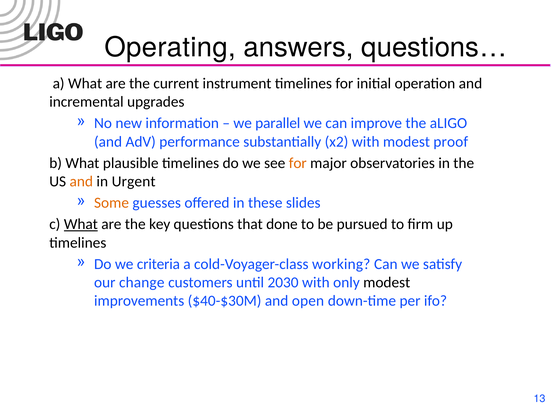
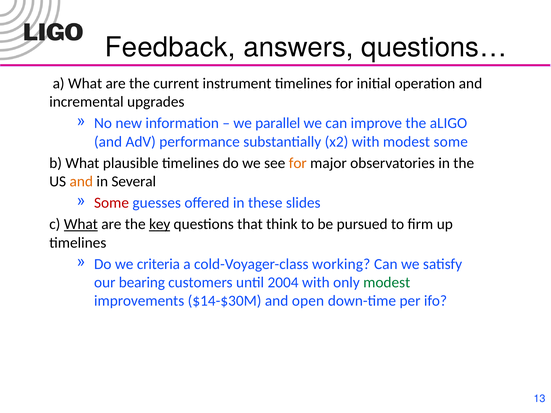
Operating: Operating -> Feedback (170, 47)
modest proof: proof -> some (451, 142)
Urgent: Urgent -> Several (134, 182)
Some colour: orange -> red (112, 203)
key underline: none -> present (160, 224)
done: done -> think (282, 224)
change: change -> bearing (142, 283)
2030: 2030 -> 2004 (283, 283)
modest colour: black -> green (387, 283)
$40-$30M: $40-$30M -> $14-$30M (225, 301)
